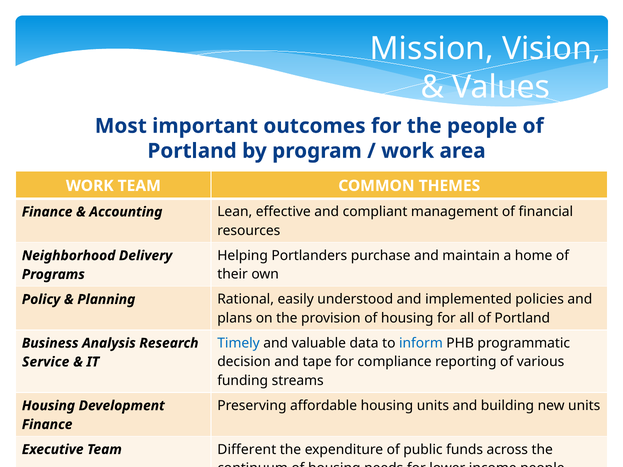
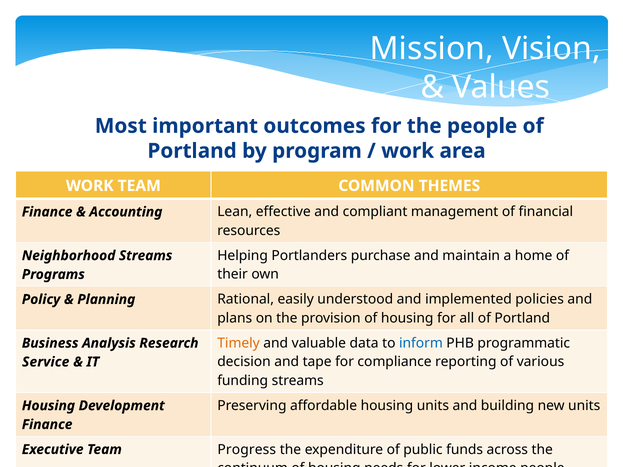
Neighborhood Delivery: Delivery -> Streams (146, 256)
Timely colour: blue -> orange (239, 343)
Different: Different -> Progress (247, 450)
